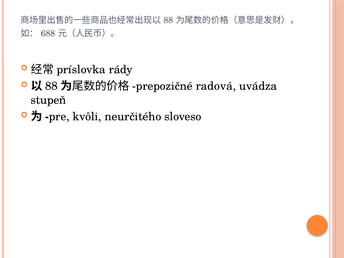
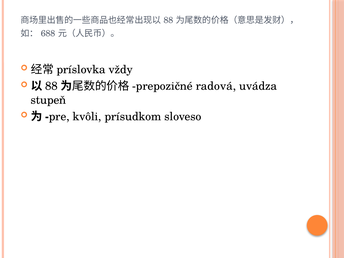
rády: rády -> vždy (121, 70)
neurčitého: neurčitého -> prísudkom (133, 117)
